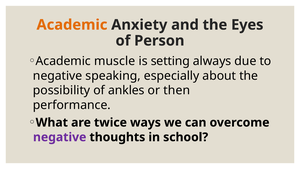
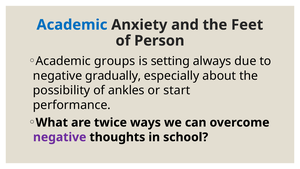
Academic colour: orange -> blue (72, 25)
Eyes: Eyes -> Feet (247, 25)
muscle: muscle -> groups (115, 61)
speaking: speaking -> gradually (113, 76)
then: then -> start (177, 90)
